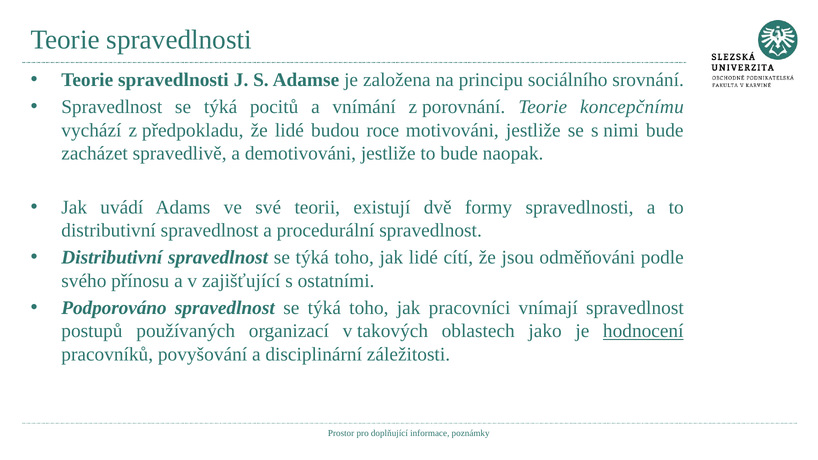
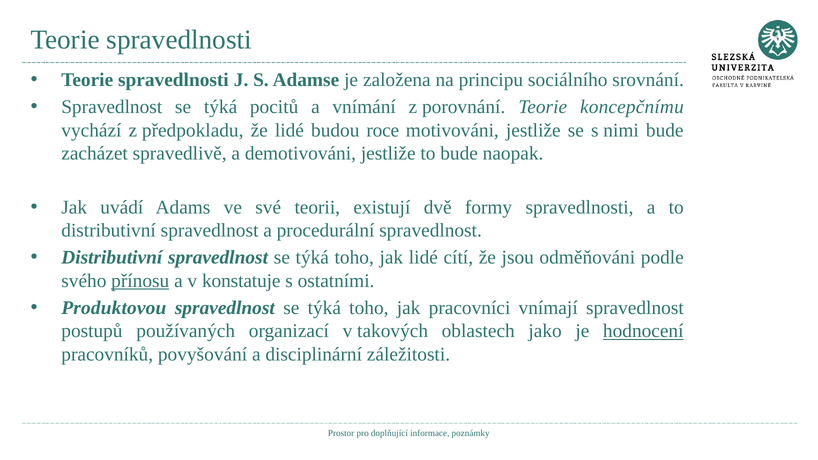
přínosu underline: none -> present (140, 281)
zajišťující: zajišťující -> konstatuje (241, 281)
Podporováno: Podporováno -> Produktovou (114, 308)
